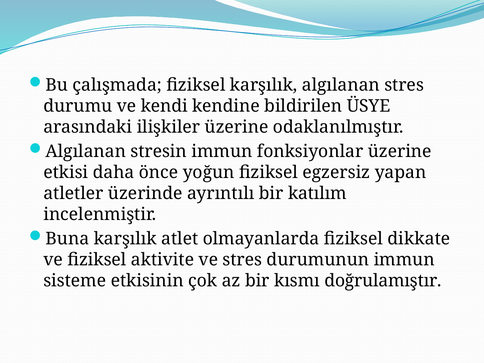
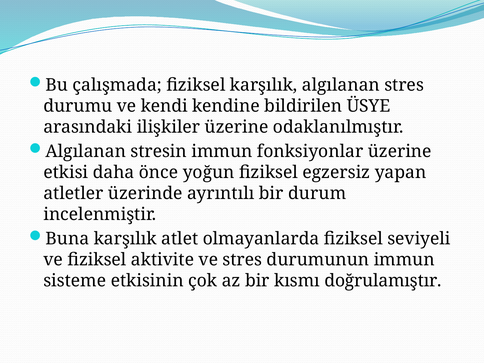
katılım: katılım -> durum (317, 193)
dikkate: dikkate -> seviyeli (419, 239)
